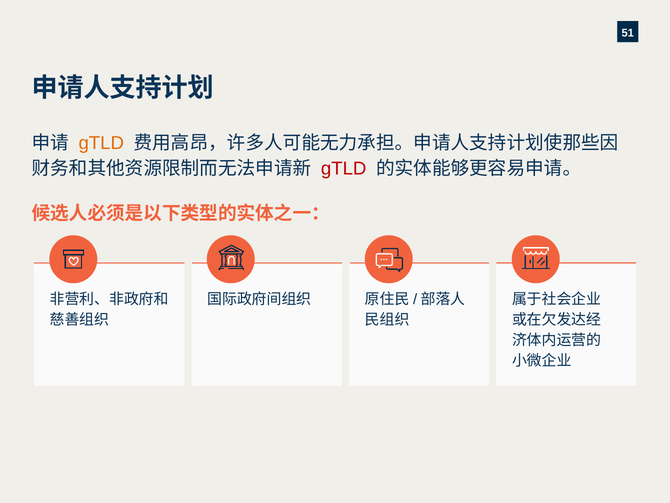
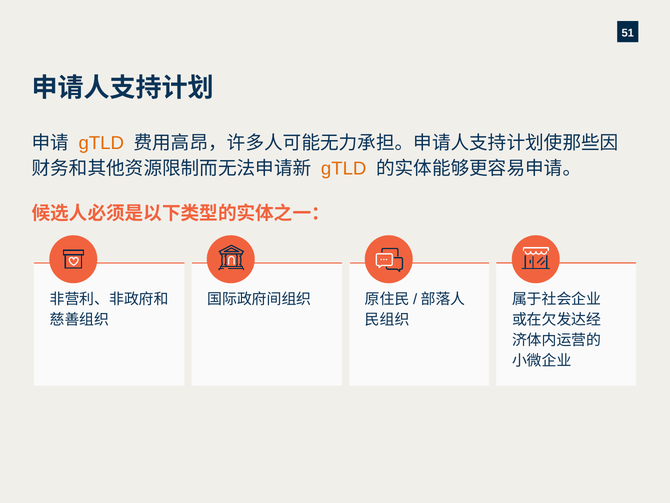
gTLD colour: red -> orange (344, 169)
